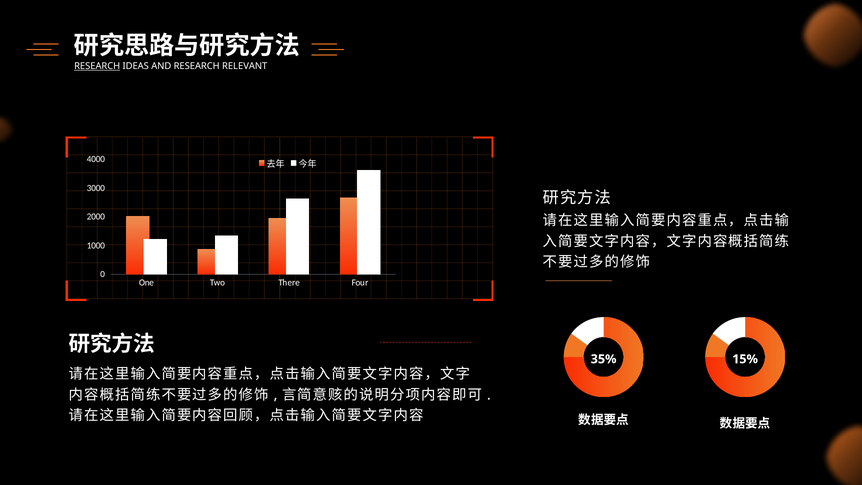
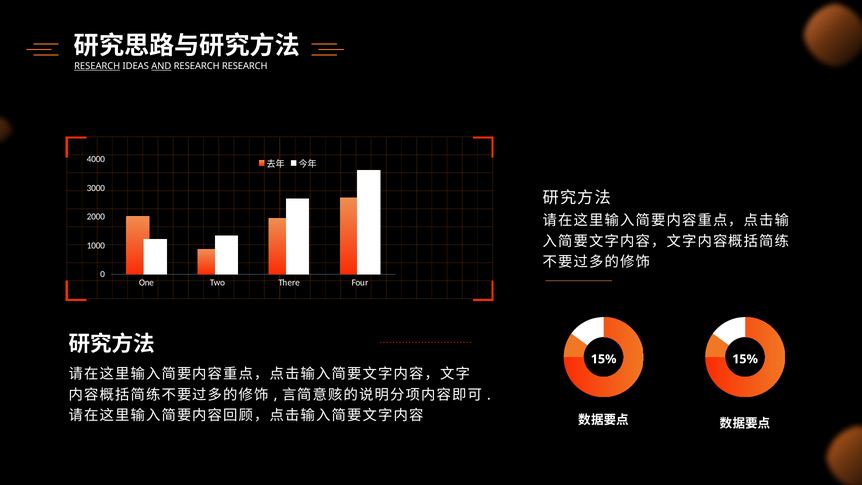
AND underline: none -> present (161, 66)
RESEARCH RELEVANT: RELEVANT -> RESEARCH (245, 66)
35%: 35% -> 15% (604, 359)
